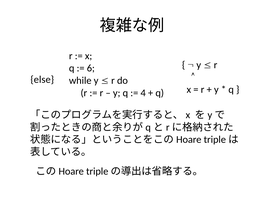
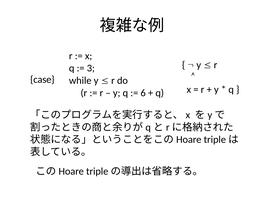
6: 6 -> 3 (91, 68)
else: else -> case (42, 79)
4: 4 -> 6 (143, 93)
